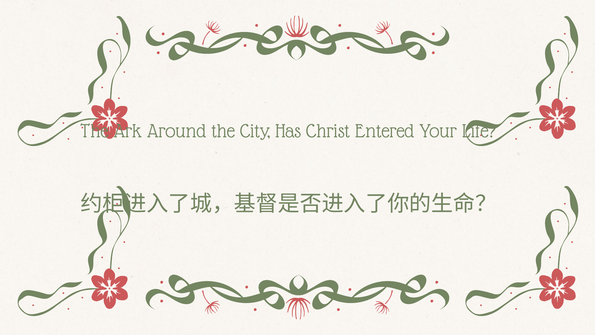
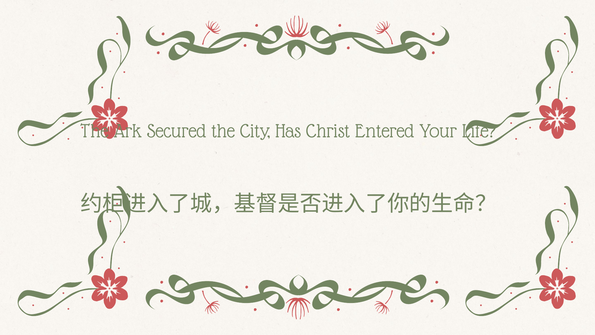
Around: Around -> Secured (177, 131)
